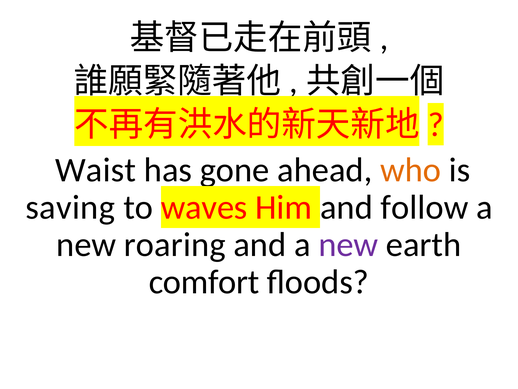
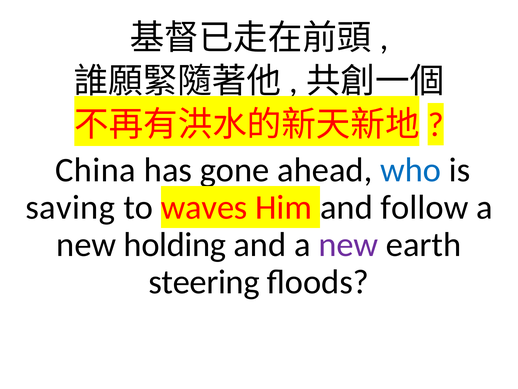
Waist: Waist -> China (95, 170)
who colour: orange -> blue (411, 170)
roaring: roaring -> holding (175, 244)
comfort: comfort -> steering (204, 282)
